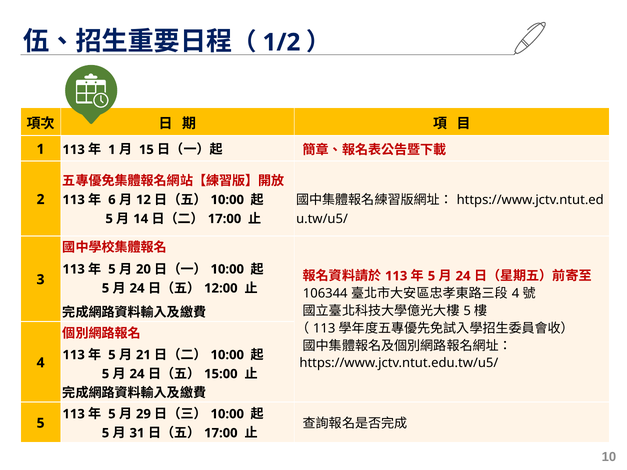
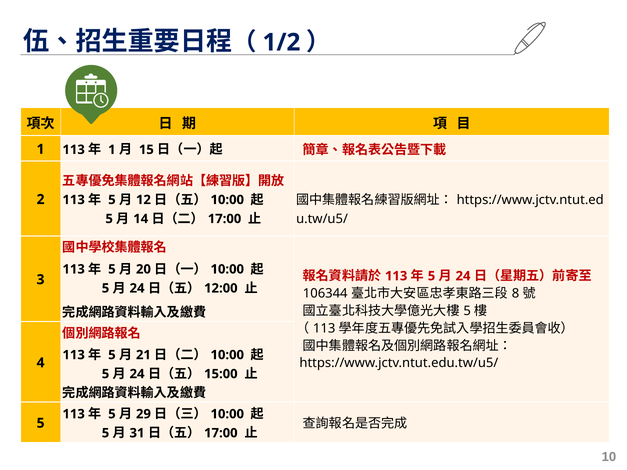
6: 6 -> 5 (112, 200)
4: 4 -> 8 (516, 294)
